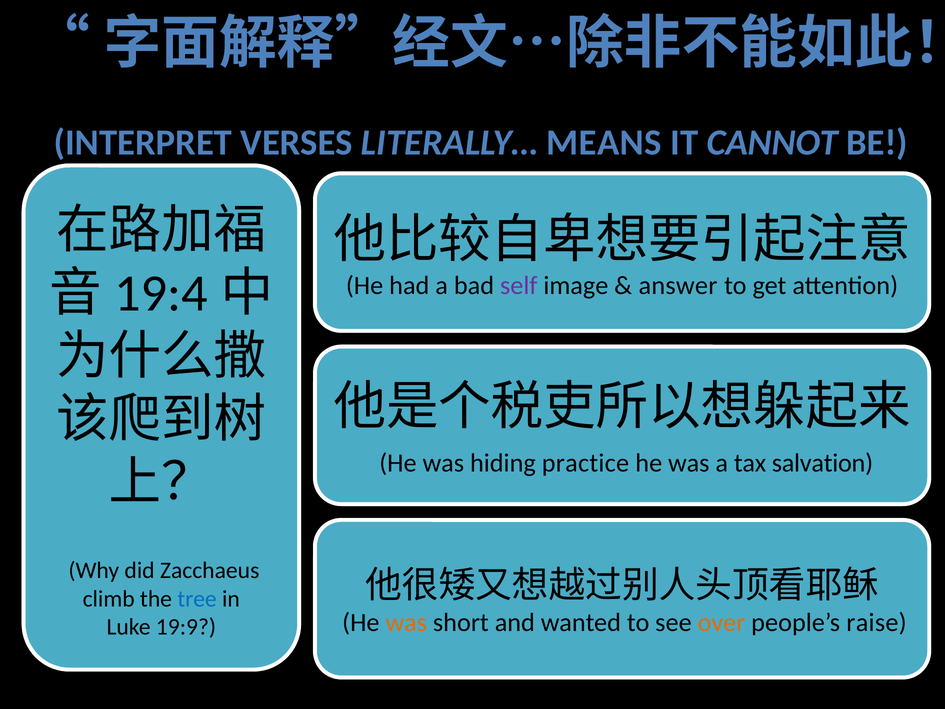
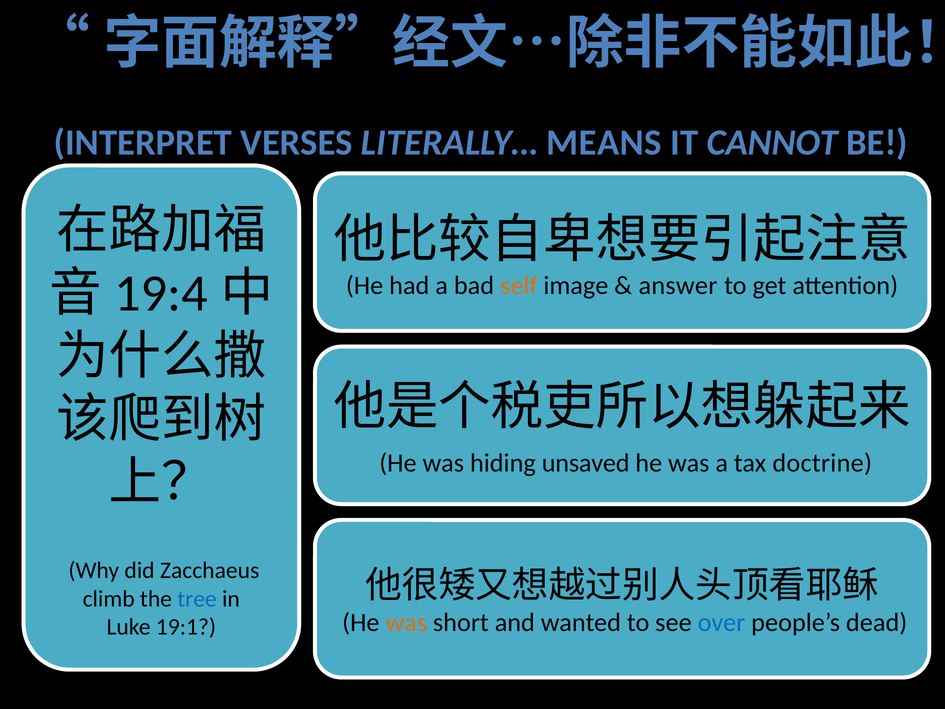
self colour: purple -> orange (519, 285)
practice: practice -> unsaved (586, 463)
salvation: salvation -> doctrine (822, 463)
over colour: orange -> blue (722, 622)
raise: raise -> dead (877, 622)
19:9: 19:9 -> 19:1 (186, 627)
